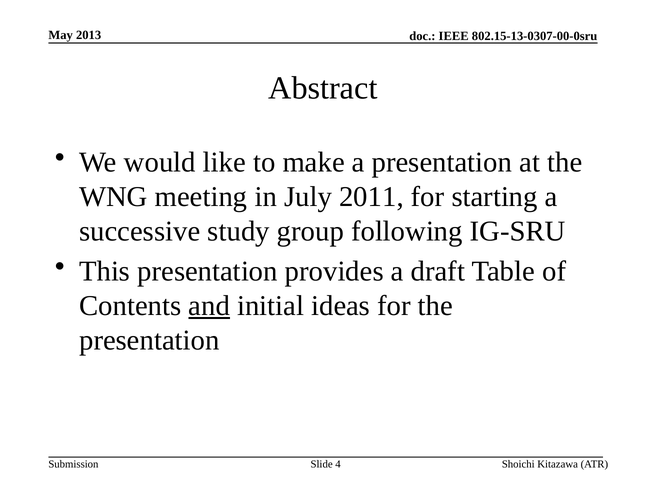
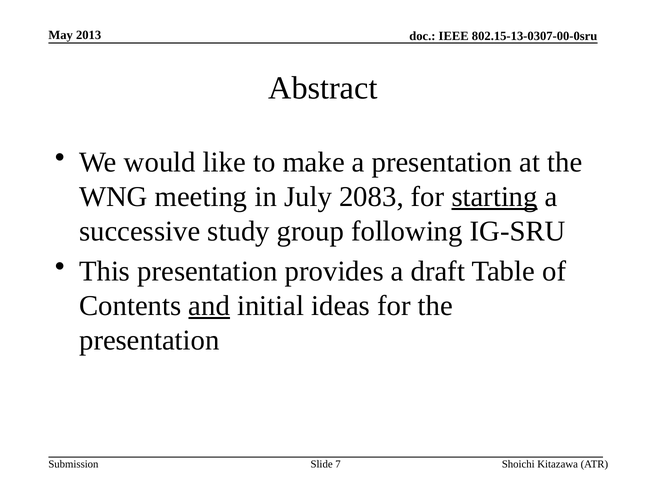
2011: 2011 -> 2083 (371, 197)
starting underline: none -> present (495, 197)
4: 4 -> 7 (338, 465)
